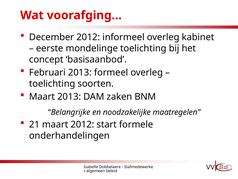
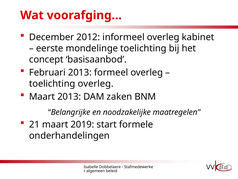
toelichting soorten: soorten -> overleg (96, 83)
maart 2012: 2012 -> 2019 (82, 124)
